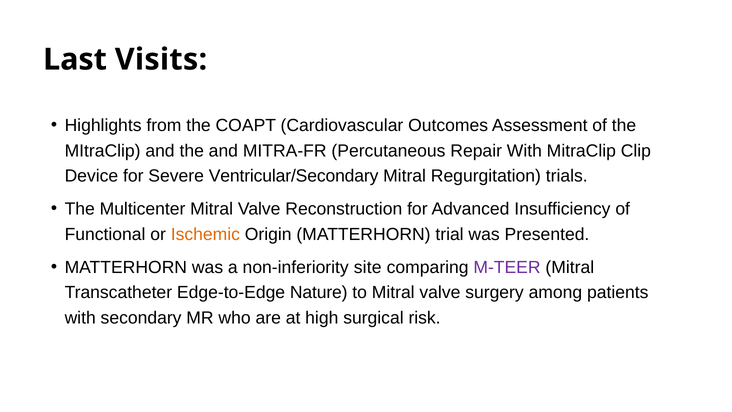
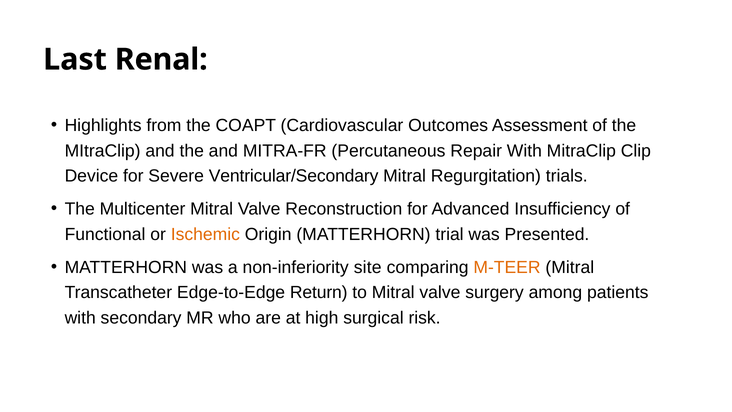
Visits: Visits -> Renal (161, 59)
M-TEER colour: purple -> orange (507, 267)
Nature: Nature -> Return (319, 292)
